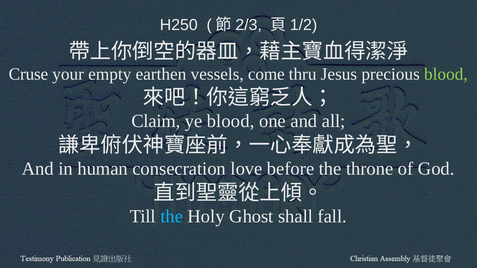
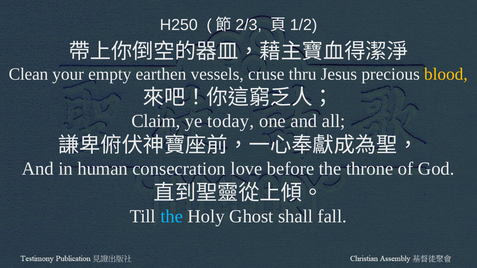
Cruse: Cruse -> Clean (28, 74)
come: come -> cruse (266, 74)
blood colour: light green -> yellow (446, 74)
ye blood: blood -> today (231, 121)
